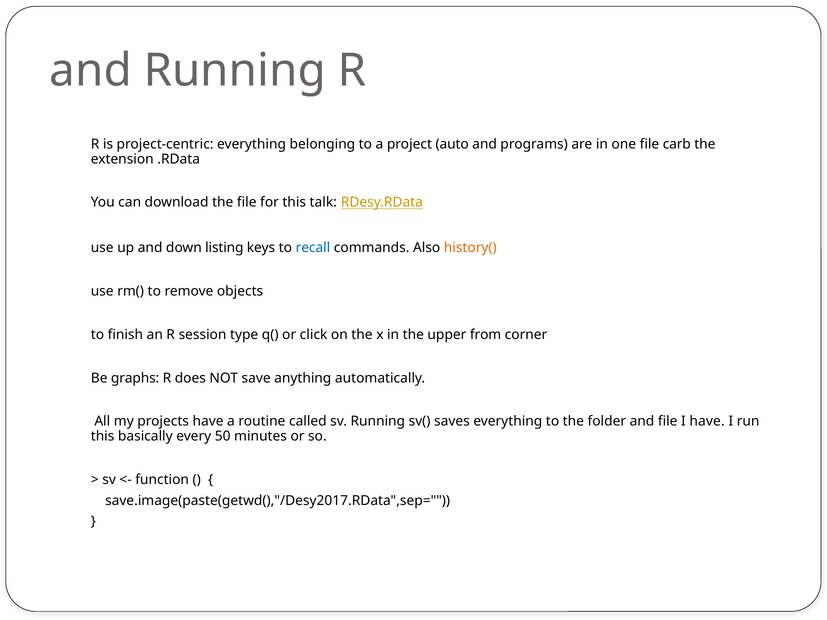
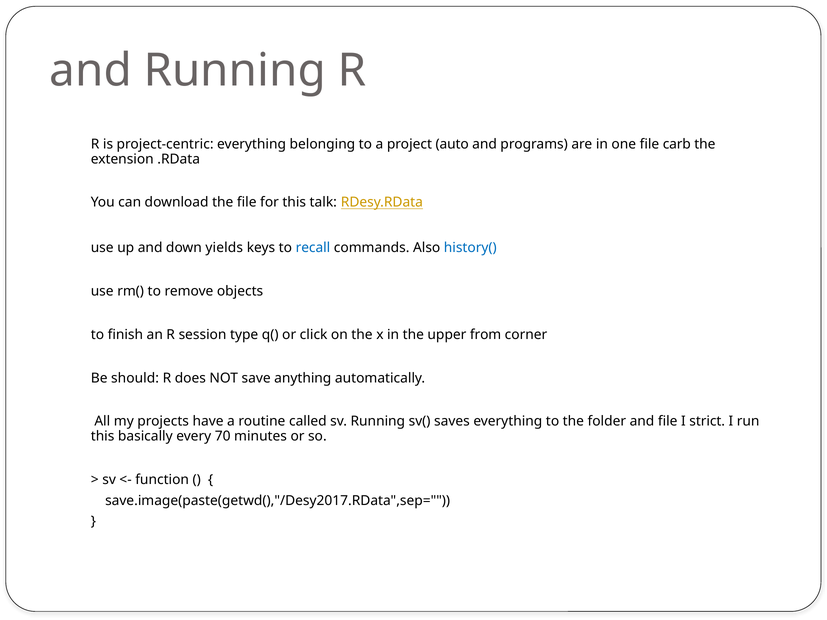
listing: listing -> yields (224, 248)
history( colour: orange -> blue (470, 248)
graphs: graphs -> should (135, 378)
I have: have -> strict (707, 422)
50: 50 -> 70 (223, 436)
